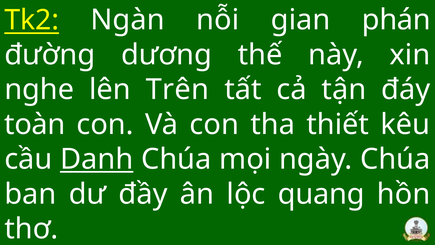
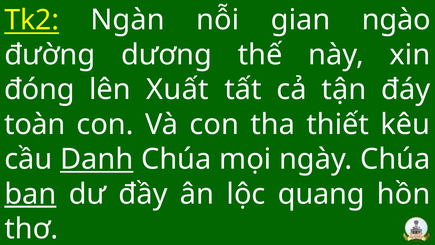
phán: phán -> ngào (396, 20)
nghe: nghe -> đóng (39, 90)
Trên: Trên -> Xuất (177, 90)
ban underline: none -> present (30, 194)
